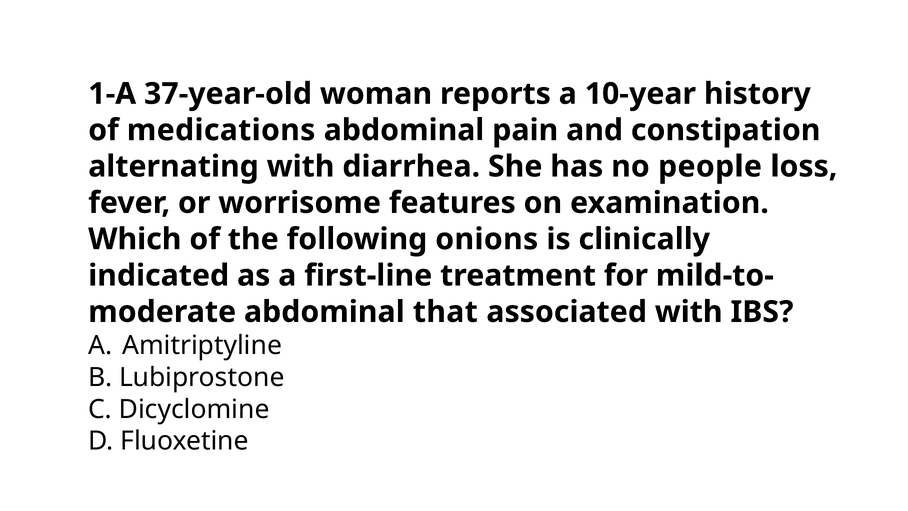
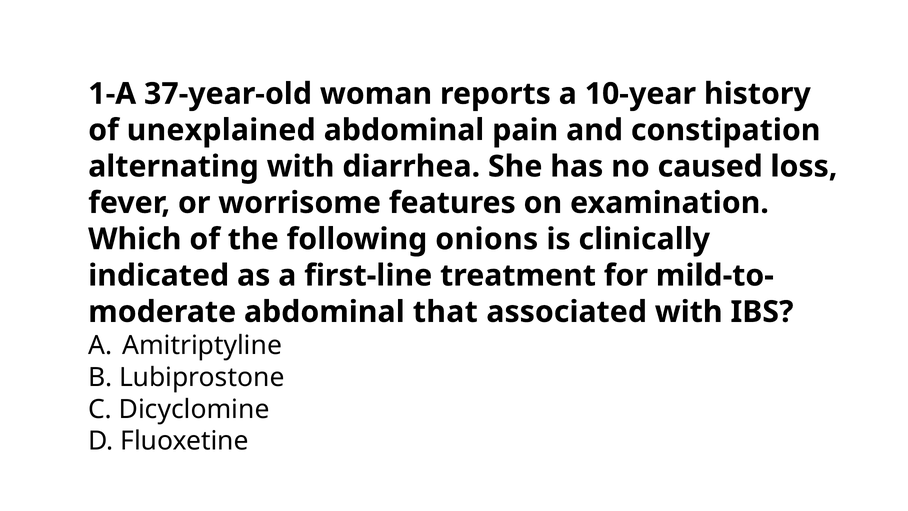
medications: medications -> unexplained (221, 130)
people: people -> caused (710, 166)
